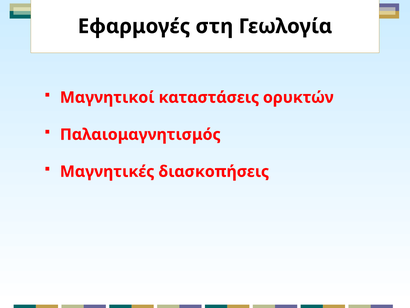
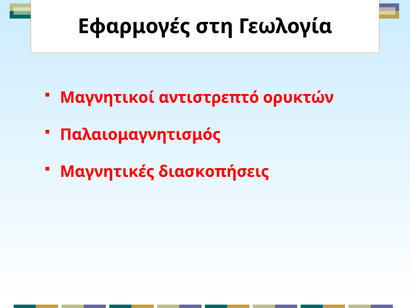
καταστάσεις: καταστάσεις -> αντιστρεπτό (209, 97)
